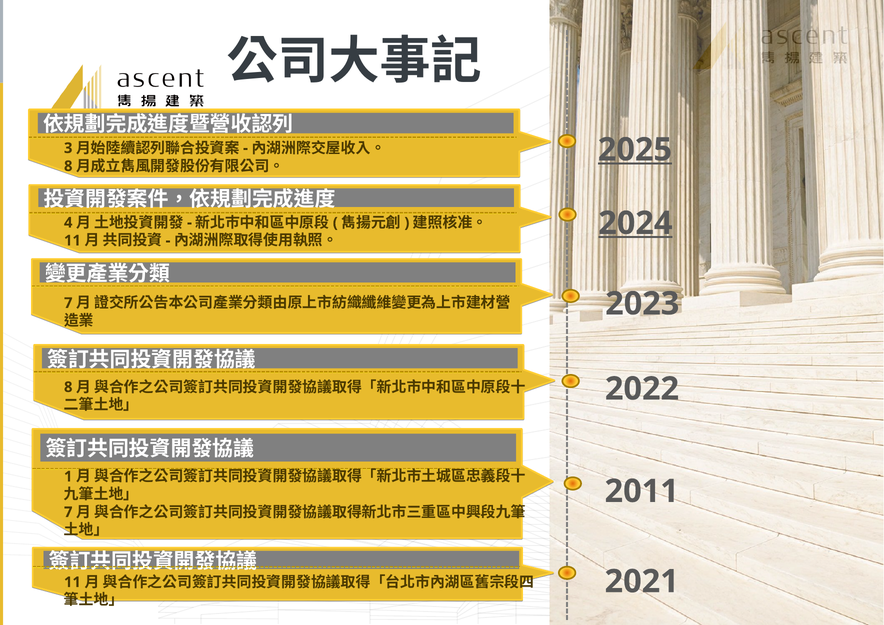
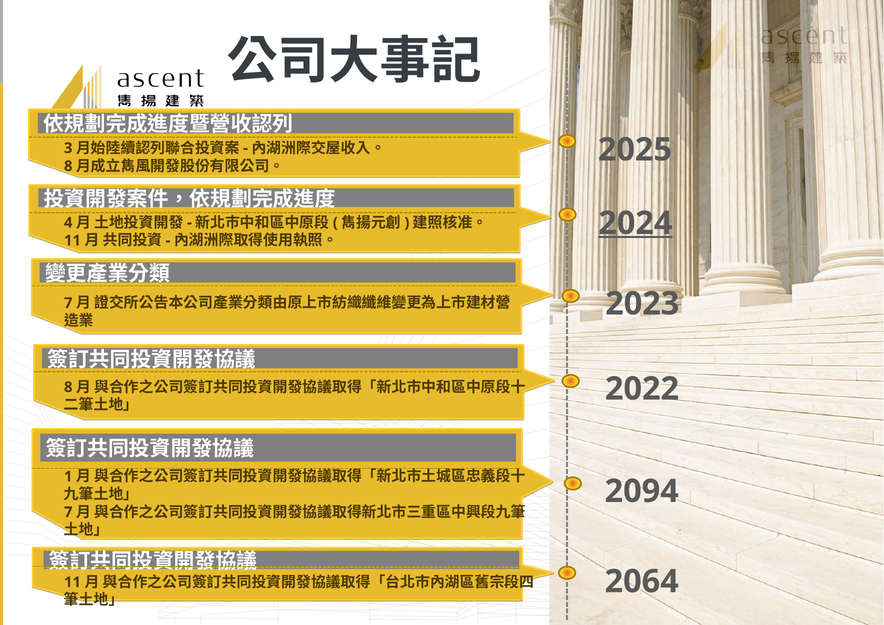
2025 underline: present -> none (635, 150)
2011: 2011 -> 2094 (642, 491)
2021: 2021 -> 2064 (642, 582)
